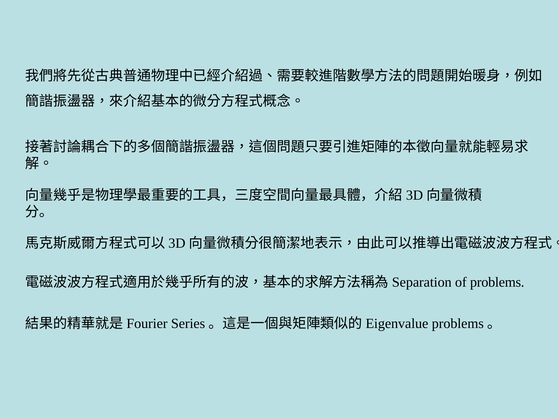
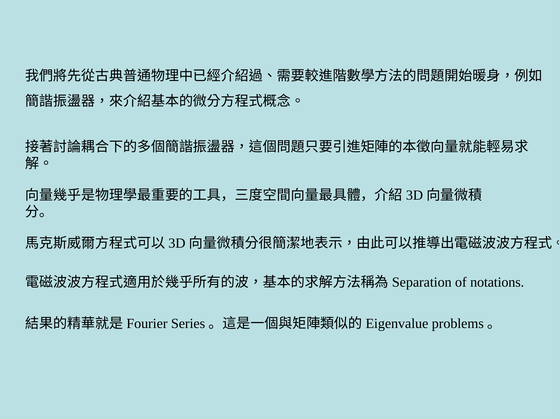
problems: problems -> notations (497, 282)
